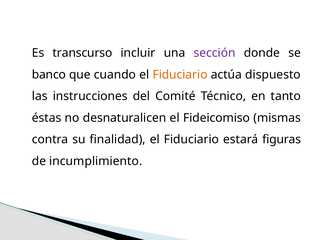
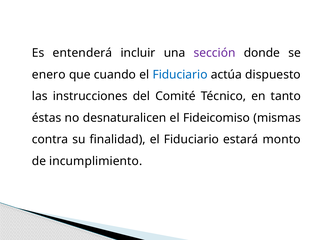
transcurso: transcurso -> entenderá (82, 53)
banco: banco -> enero (49, 75)
Fiduciario colour: orange -> blue (180, 75)
figuras: figuras -> monto (282, 139)
